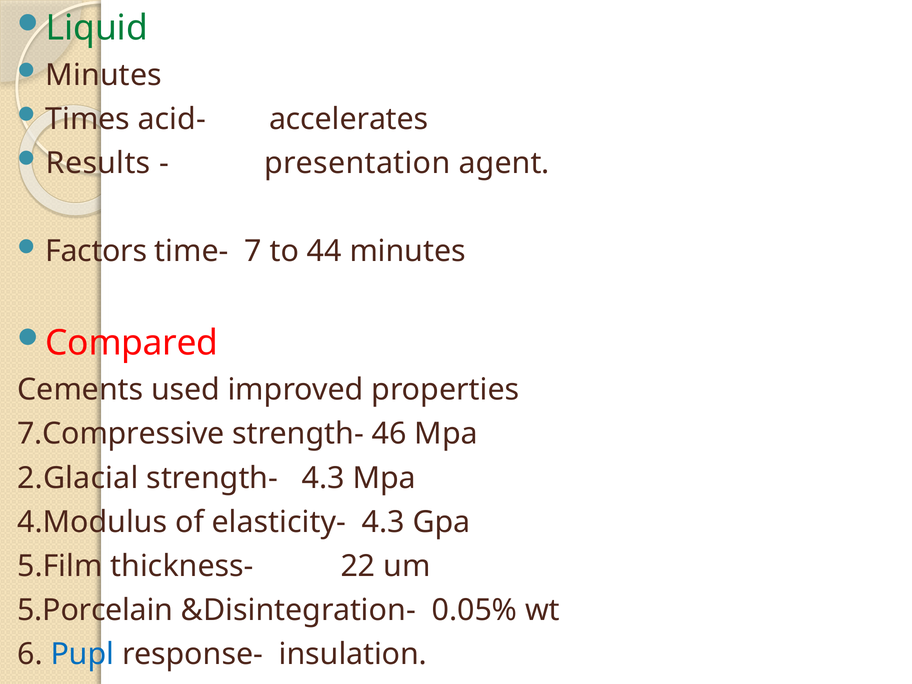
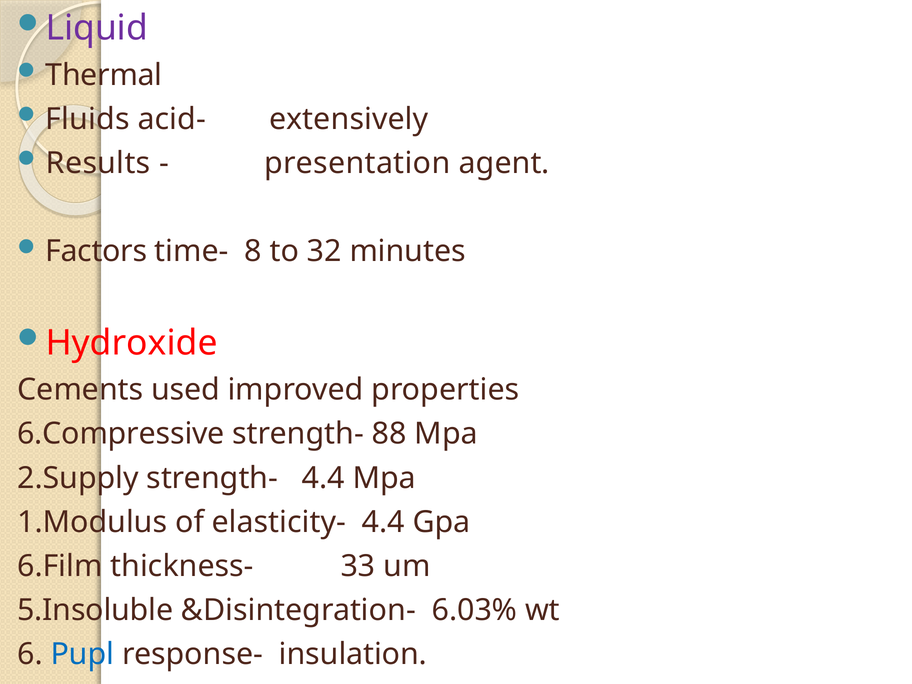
Liquid colour: green -> purple (97, 28)
Minutes: Minutes -> Thermal (104, 75)
Times: Times -> Fluids (88, 119)
accelerates: accelerates -> extensively (349, 119)
7: 7 -> 8 (253, 251)
44: 44 -> 32 (324, 251)
Compared: Compared -> Hydroxide (132, 343)
7.Compressive: 7.Compressive -> 6.Compressive (121, 434)
46: 46 -> 88 (389, 434)
2.Glacial: 2.Glacial -> 2.Supply (78, 478)
strength- 4.3: 4.3 -> 4.4 (323, 478)
4.Modulus: 4.Modulus -> 1.Modulus (92, 522)
elasticity- 4.3: 4.3 -> 4.4 (383, 522)
5.Film: 5.Film -> 6.Film (60, 566)
22: 22 -> 33 (358, 566)
5.Porcelain: 5.Porcelain -> 5.Insoluble (95, 610)
0.05%: 0.05% -> 6.03% (474, 610)
